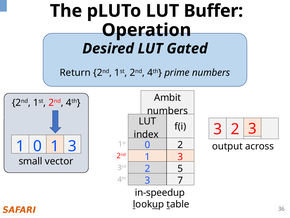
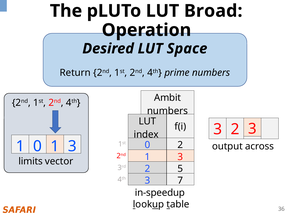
Buffer: Buffer -> Broad (213, 11)
Gated: Gated -> Space (187, 48)
small: small -> limits (31, 161)
